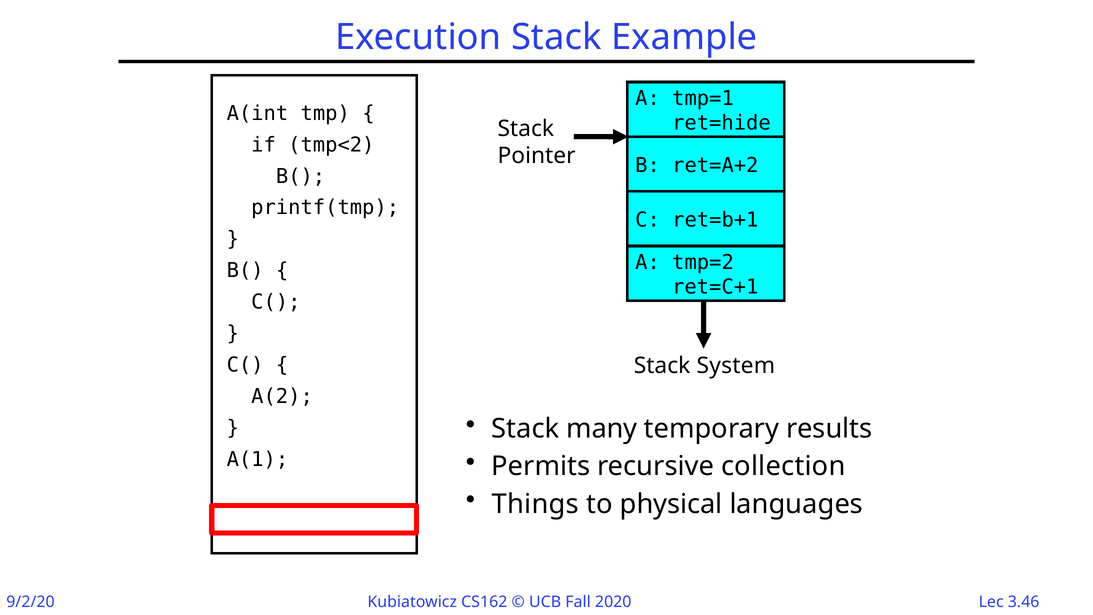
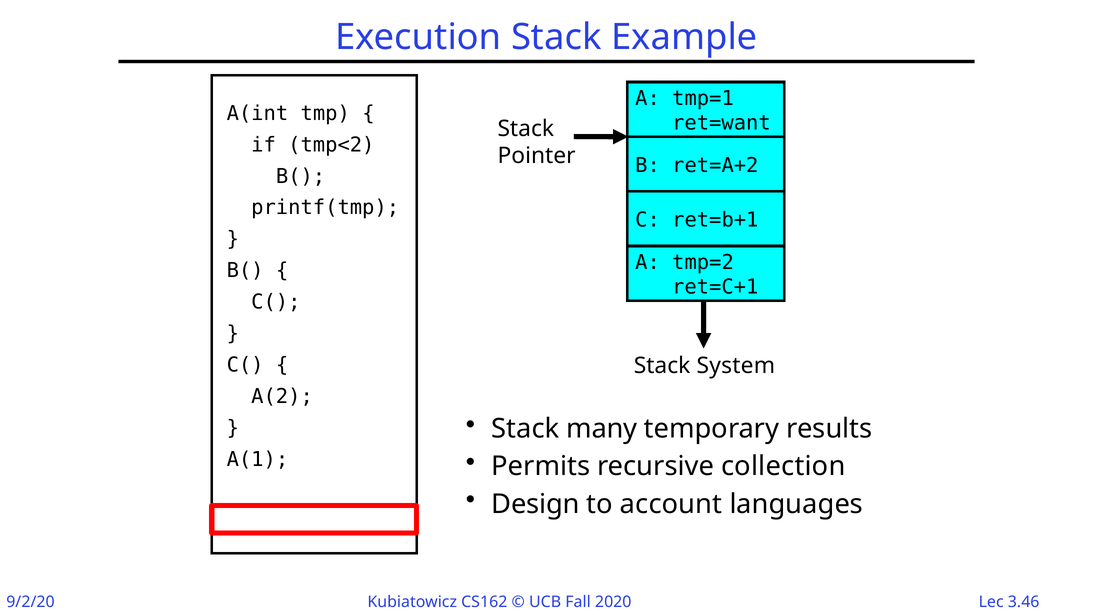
ret=hide: ret=hide -> ret=want (721, 123)
Things: Things -> Design (535, 504)
physical: physical -> account (671, 504)
